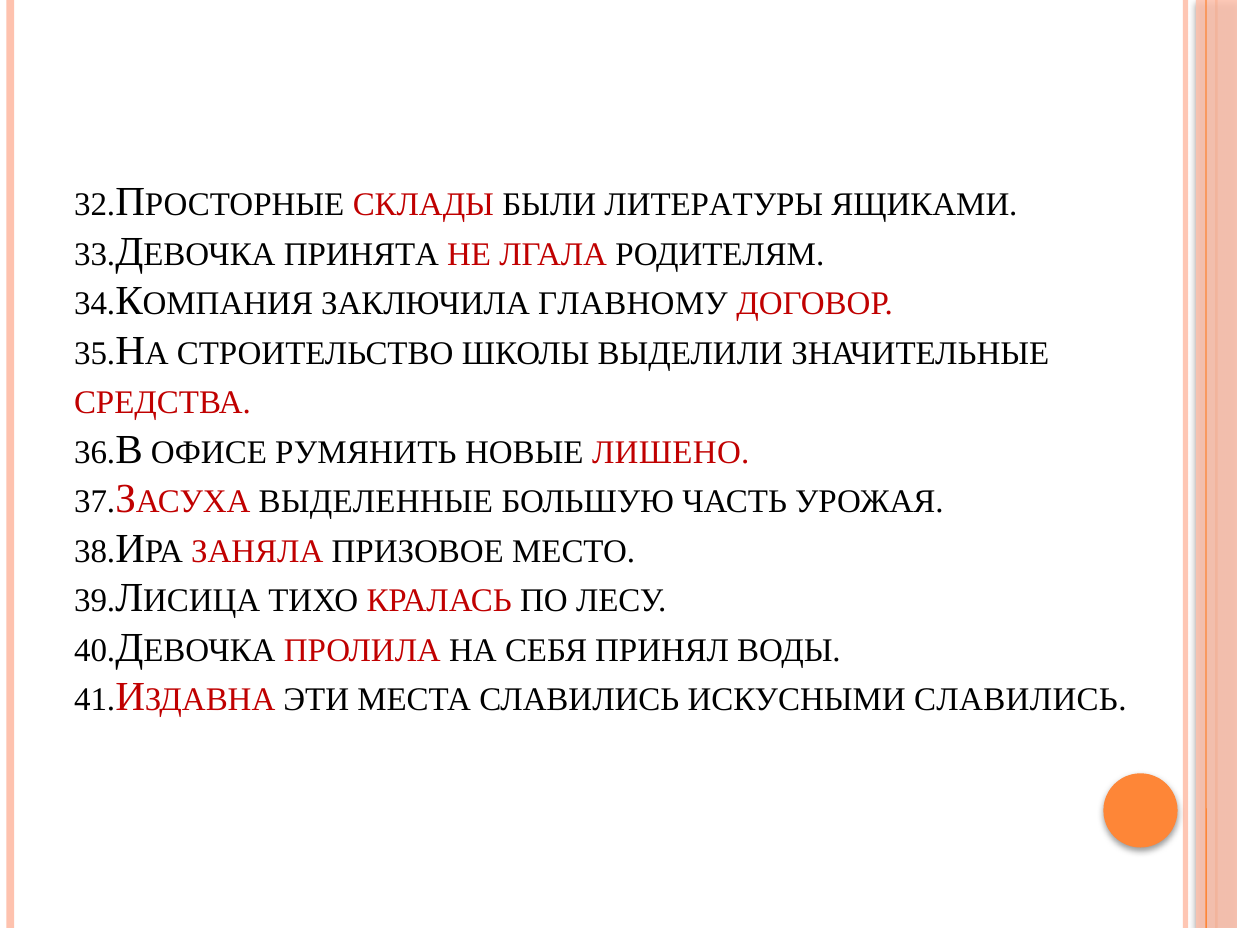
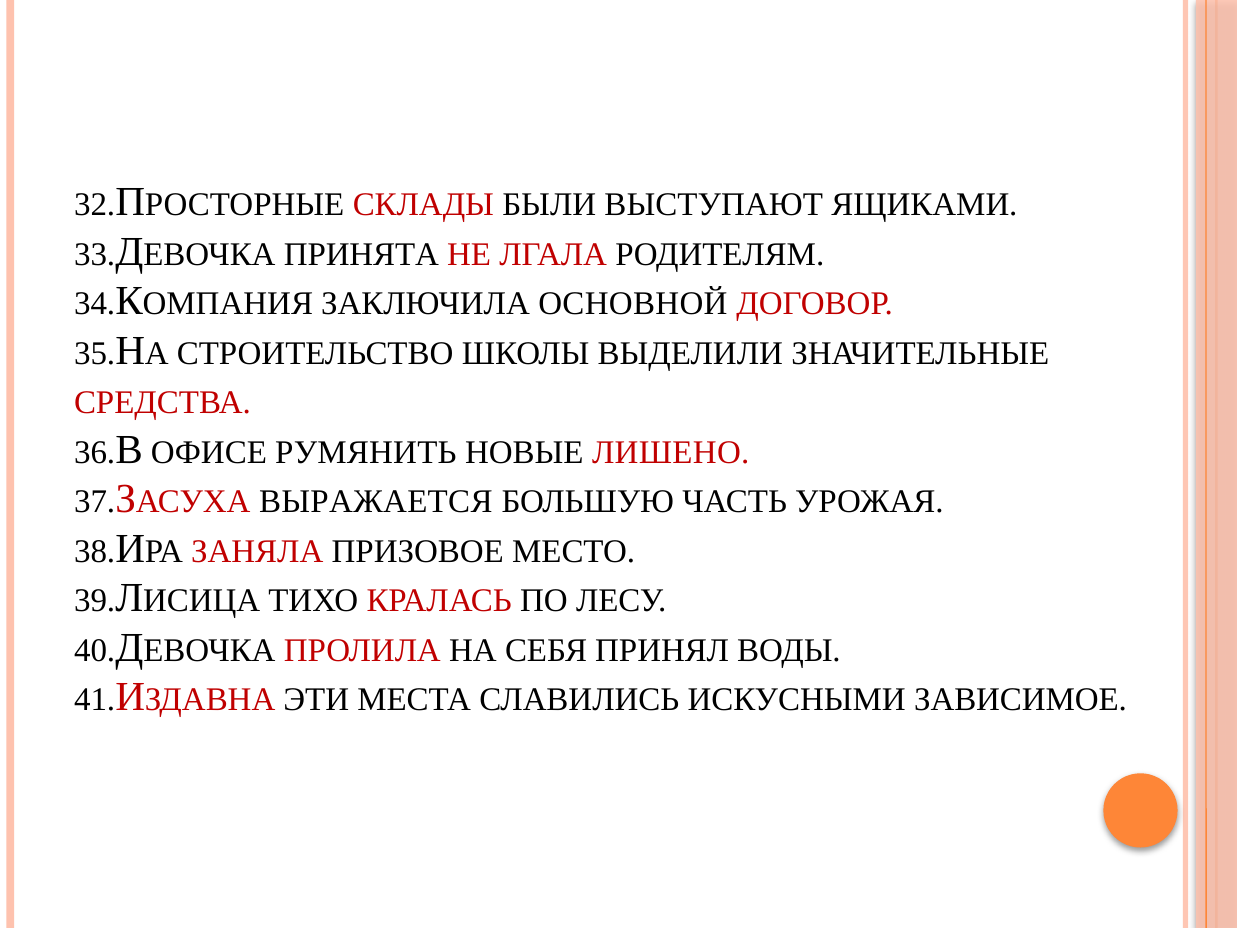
ЛИТЕРАТУРЫ: ЛИТЕРАТУРЫ -> ВЫСТУПАЮТ (714, 205)
ГЛАВНОМУ: ГЛАВНОМУ -> ОСНОВНОЙ (633, 304)
ВЫДЕЛЕННЫЕ: ВЫДЕЛЕННЫЕ -> ВЫРАЖАЕТСЯ (376, 502)
ИСКУСНЫМИ СЛАВИЛИСЬ: СЛАВИЛИСЬ -> ЗАВИСИМОЕ (1021, 700)
